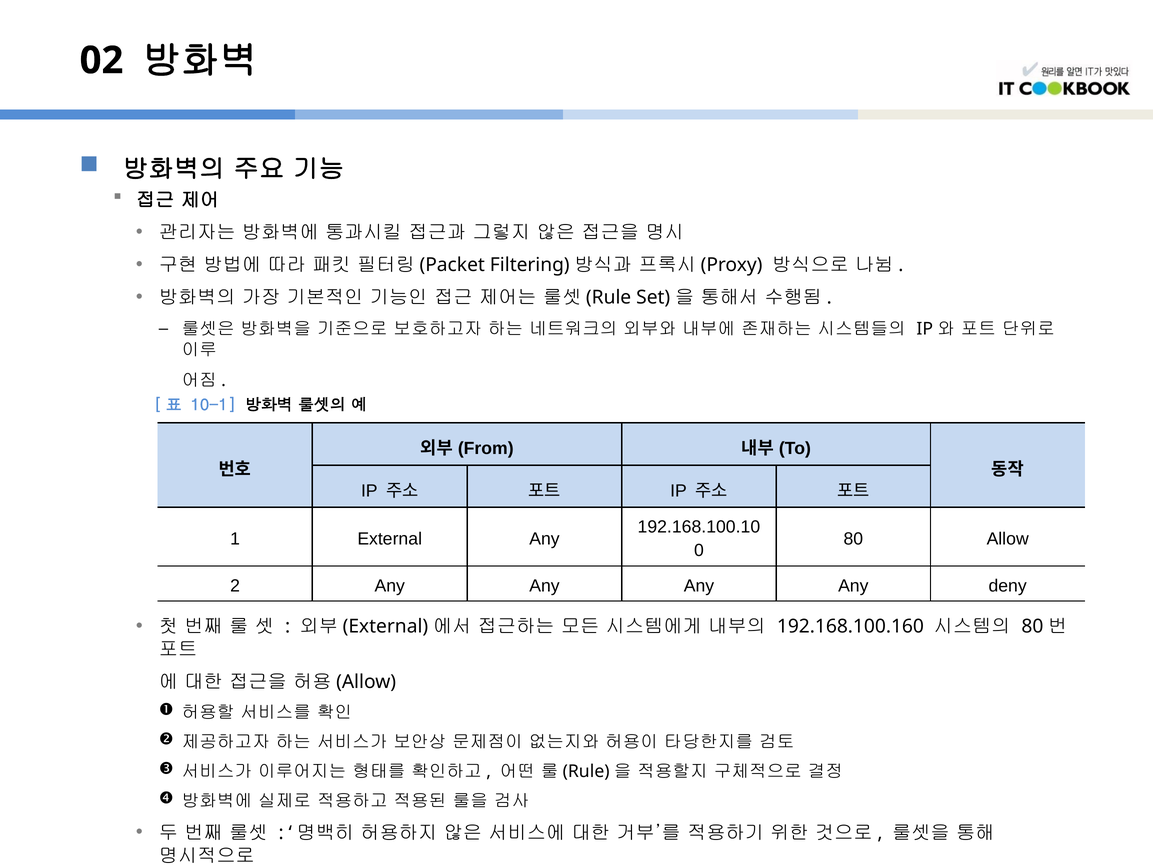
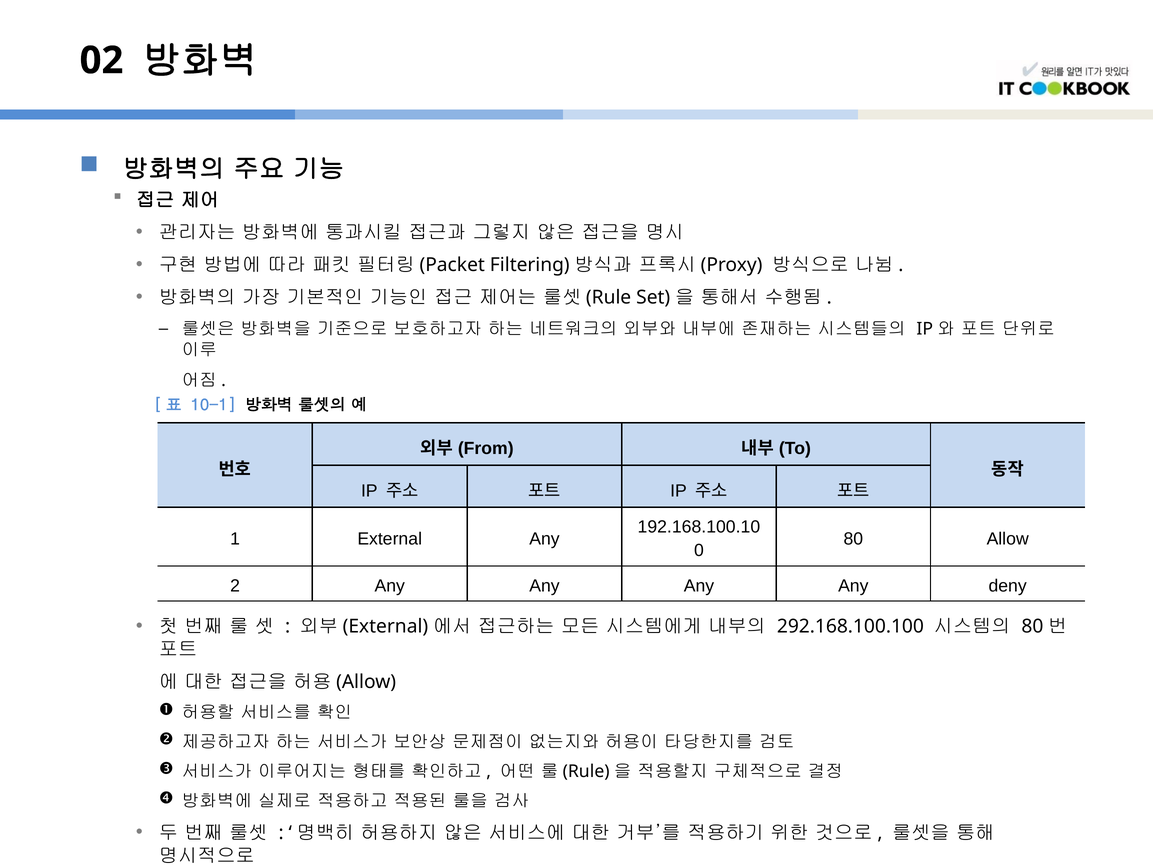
192.168.100.160: 192.168.100.160 -> 292.168.100.100 (850, 626)
